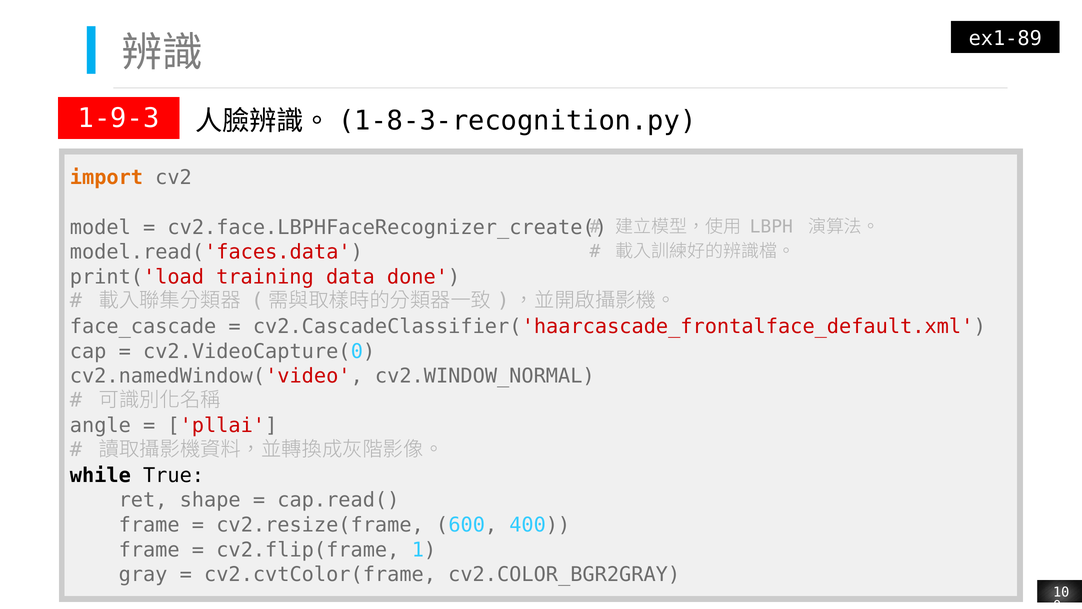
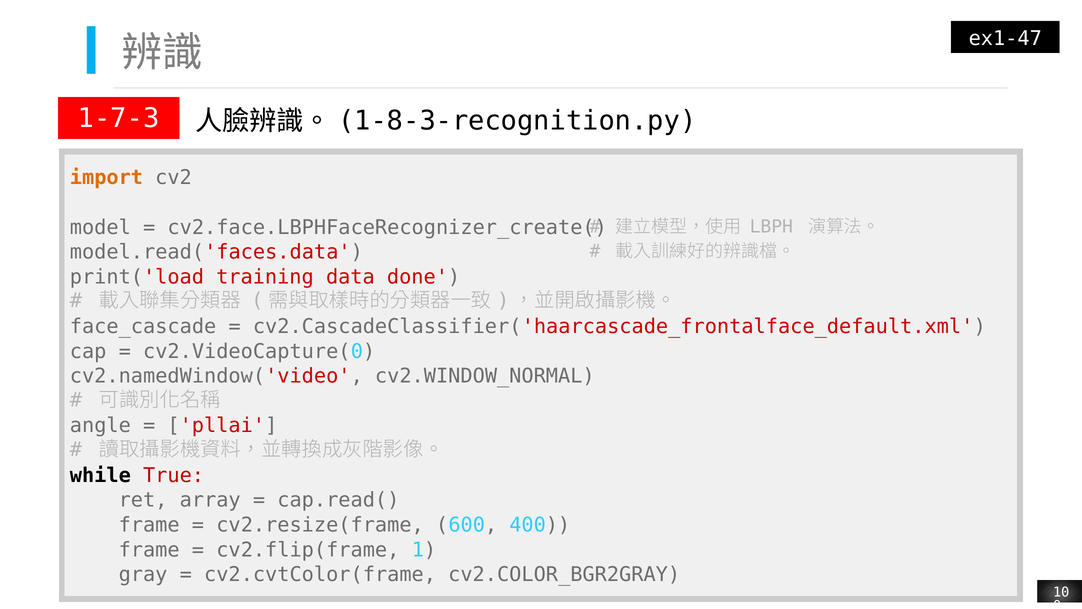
ex1-89: ex1-89 -> ex1-47 (1005, 38)
1-9-3: 1-9-3 -> 1-7-3 (119, 118)
True colour: black -> red (174, 475)
shape: shape -> array (210, 500)
